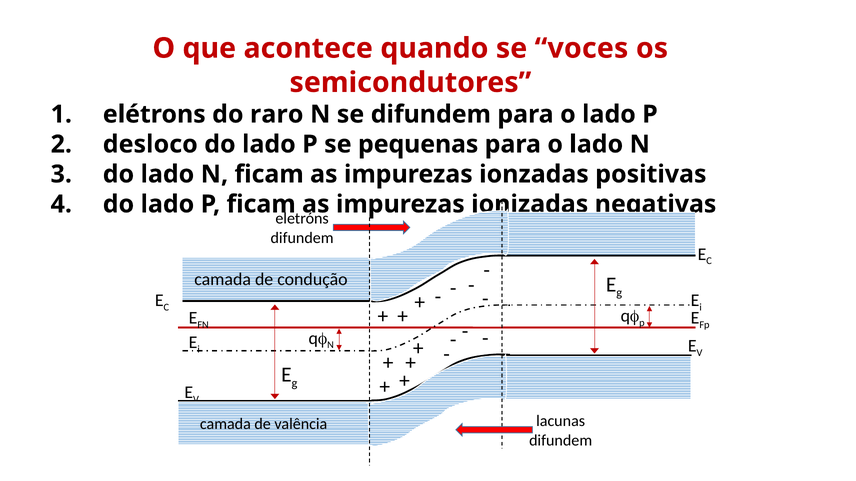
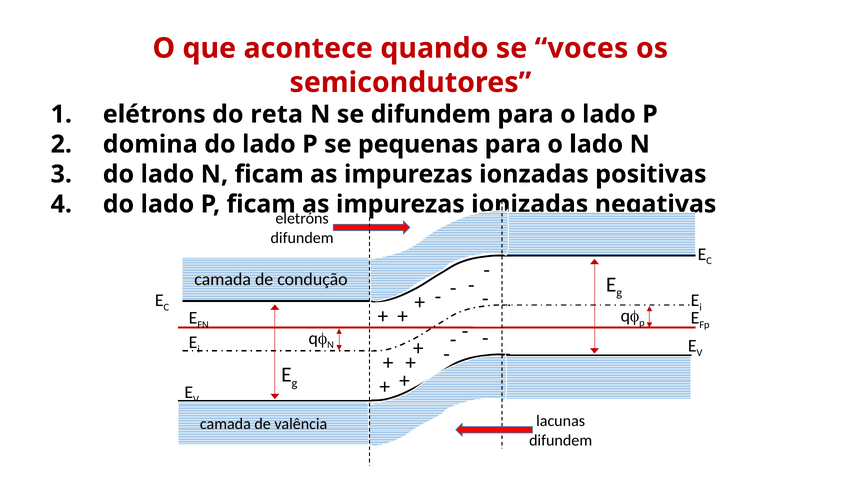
raro: raro -> reta (277, 114)
desloco: desloco -> domina (150, 144)
